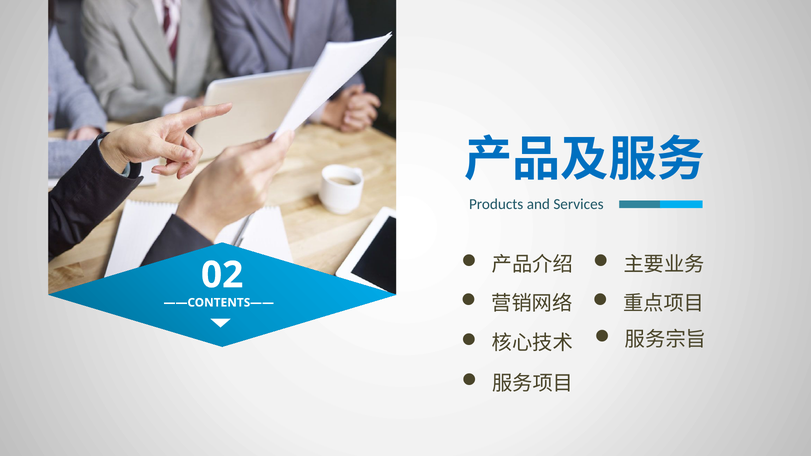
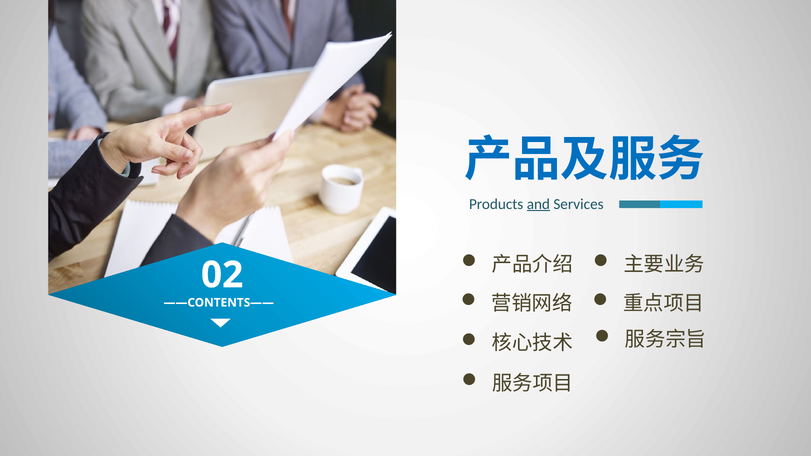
and underline: none -> present (538, 204)
